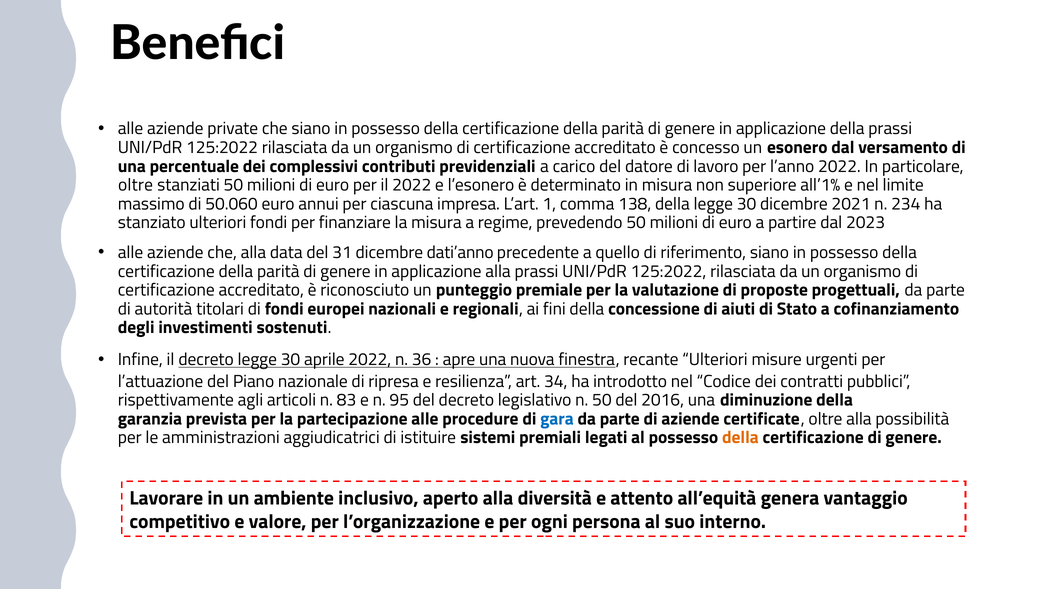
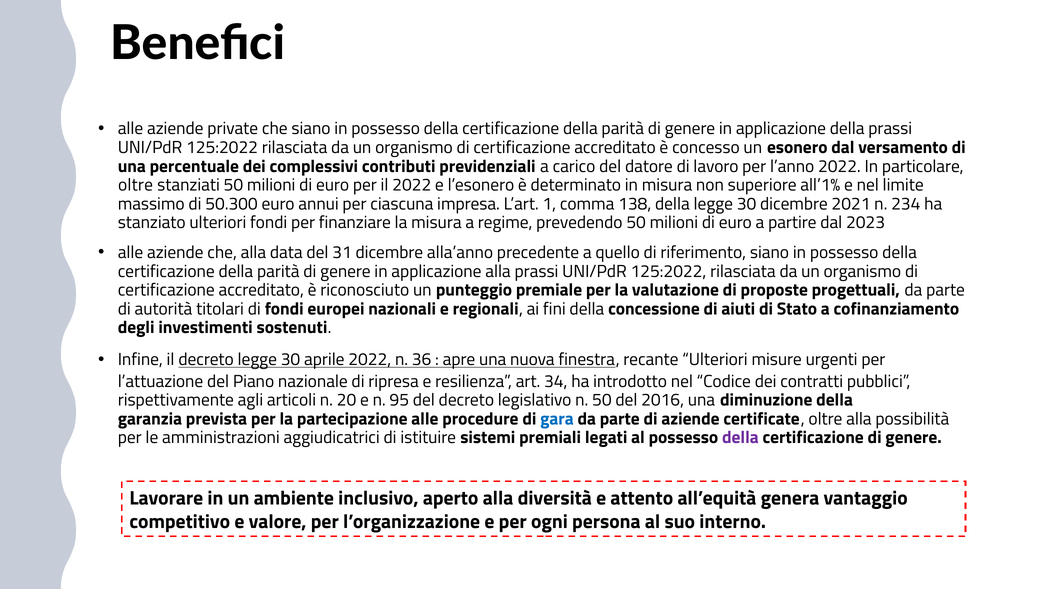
50.060: 50.060 -> 50.300 (232, 204)
dati’anno: dati’anno -> alla’anno (460, 252)
83: 83 -> 20 (346, 400)
della colour: orange -> purple (740, 438)
